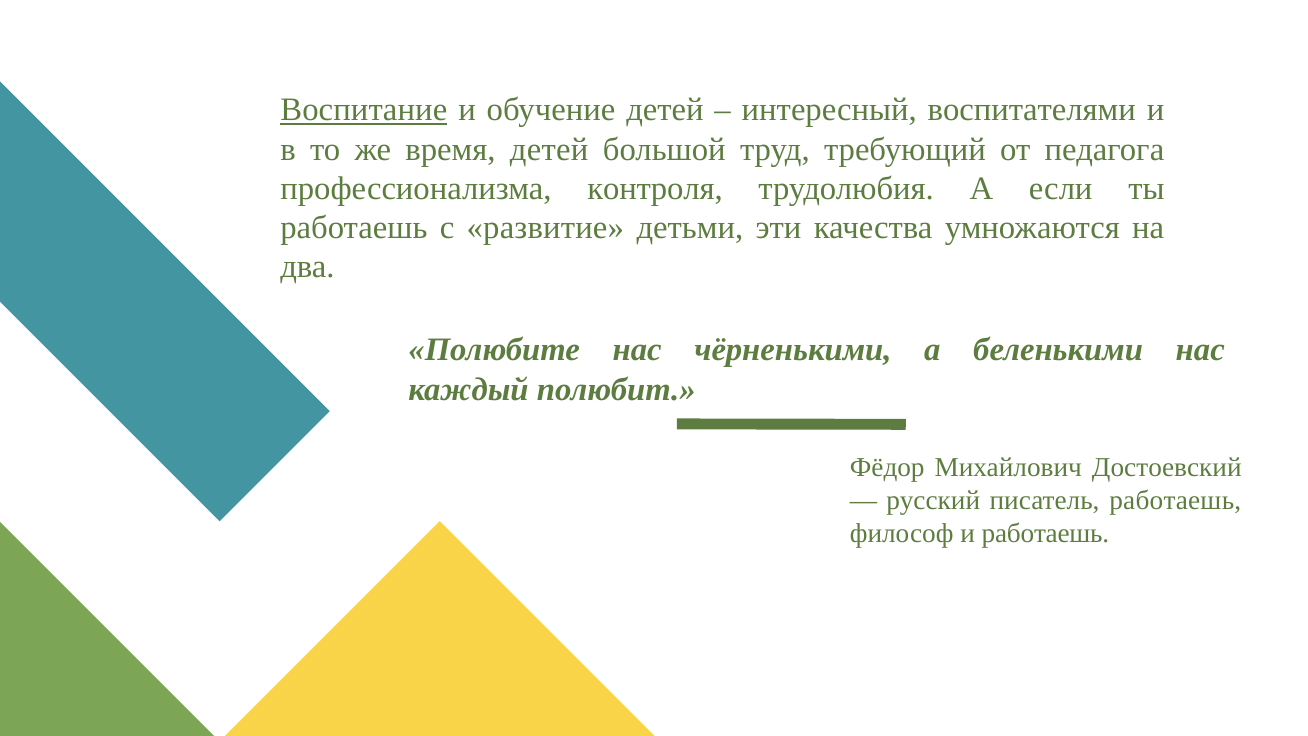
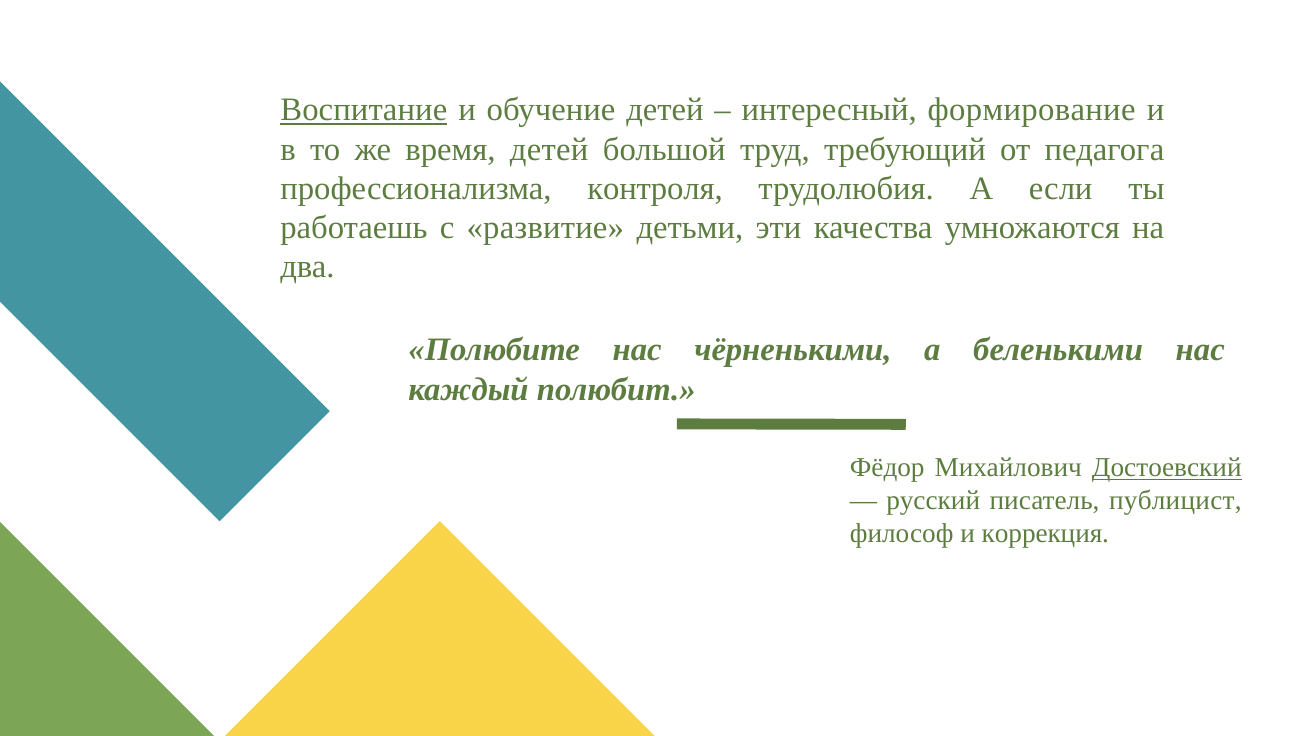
воспитателями: воспитателями -> формирование (1032, 110)
Достоевский underline: none -> present (1167, 468)
писатель работаешь: работаешь -> публицист (1175, 500)
и работаешь: работаешь -> коррекция (1045, 533)
